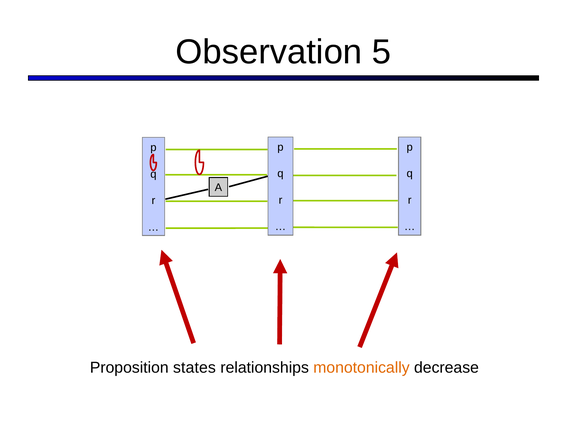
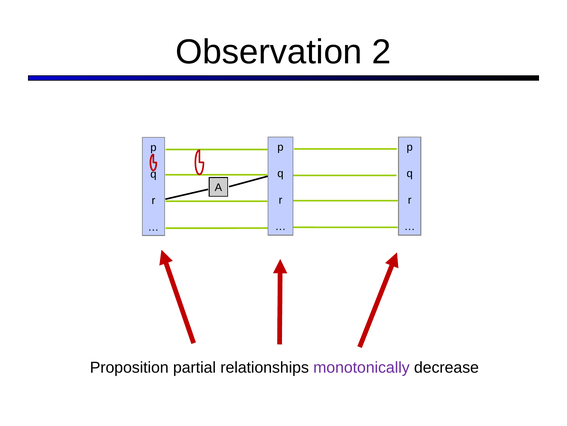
5: 5 -> 2 (381, 52)
states: states -> partial (194, 367)
monotonically colour: orange -> purple (361, 367)
